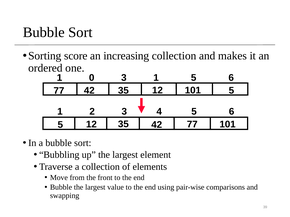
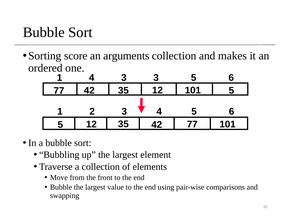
increasing: increasing -> arguments (126, 56)
1 0: 0 -> 4 (92, 78)
3 1: 1 -> 3 (156, 78)
